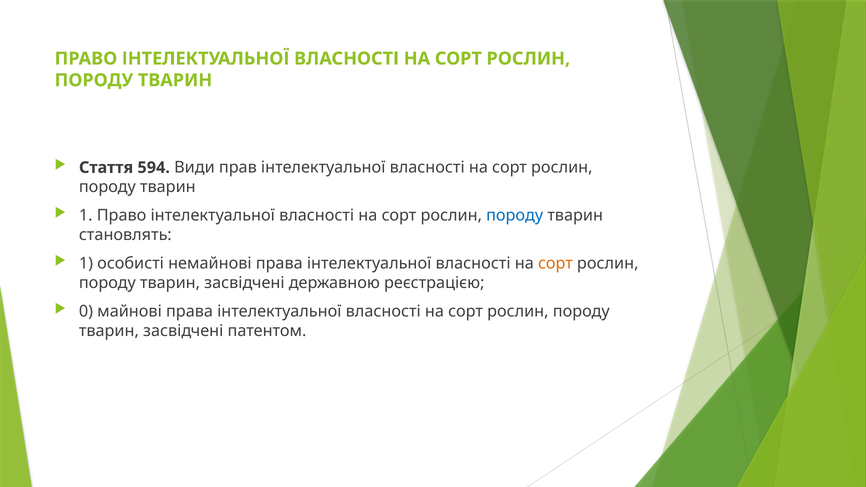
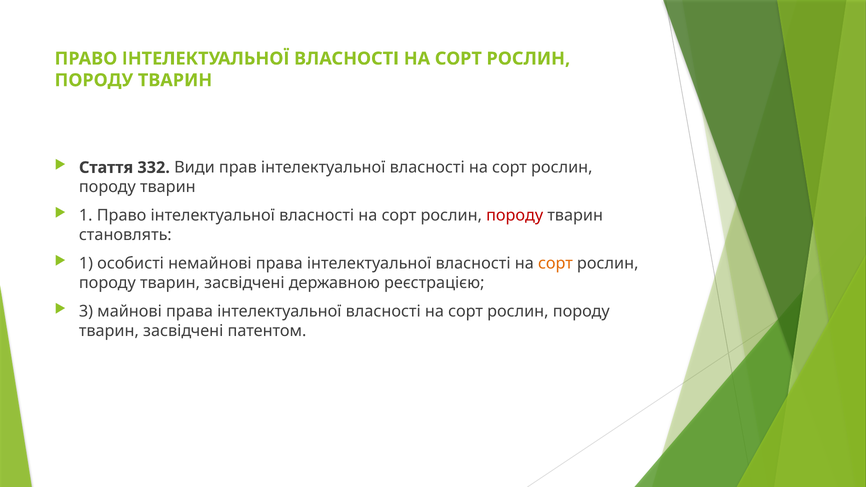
594: 594 -> 332 (154, 168)
породу colour: blue -> red (515, 216)
0: 0 -> 3 (86, 312)
